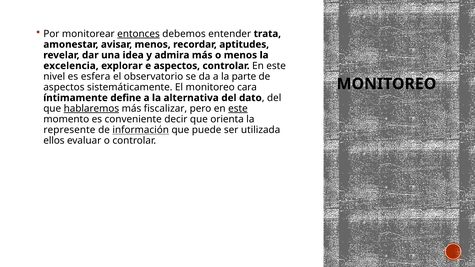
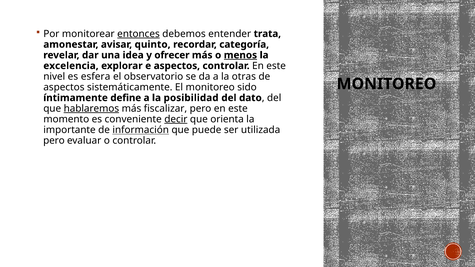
avisar menos: menos -> quinto (153, 44)
aptitudes: aptitudes -> categoría (244, 44)
admira: admira -> ofrecer (172, 55)
menos underline: none -> present (240, 55)
parte: parte -> otras (244, 77)
cara: cara -> sido (247, 87)
alternativa: alternativa -> posibilidad (191, 98)
este underline: present -> none (238, 109)
decir underline: none -> present (176, 119)
represente: represente -> importante (69, 130)
ellos: ellos -> pero (54, 141)
